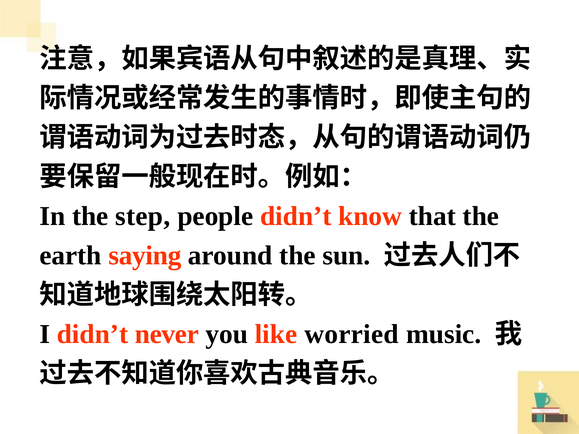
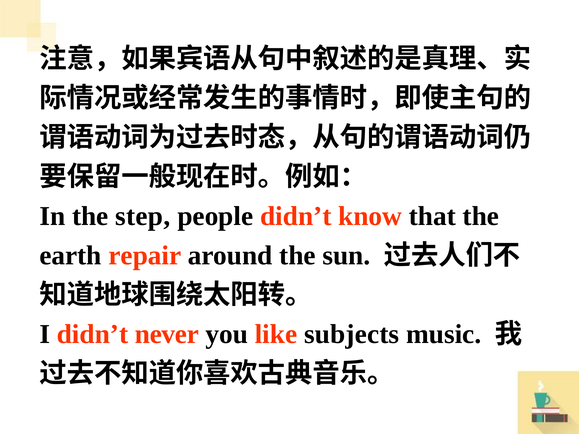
saying: saying -> repair (145, 256)
worried: worried -> subjects (352, 334)
